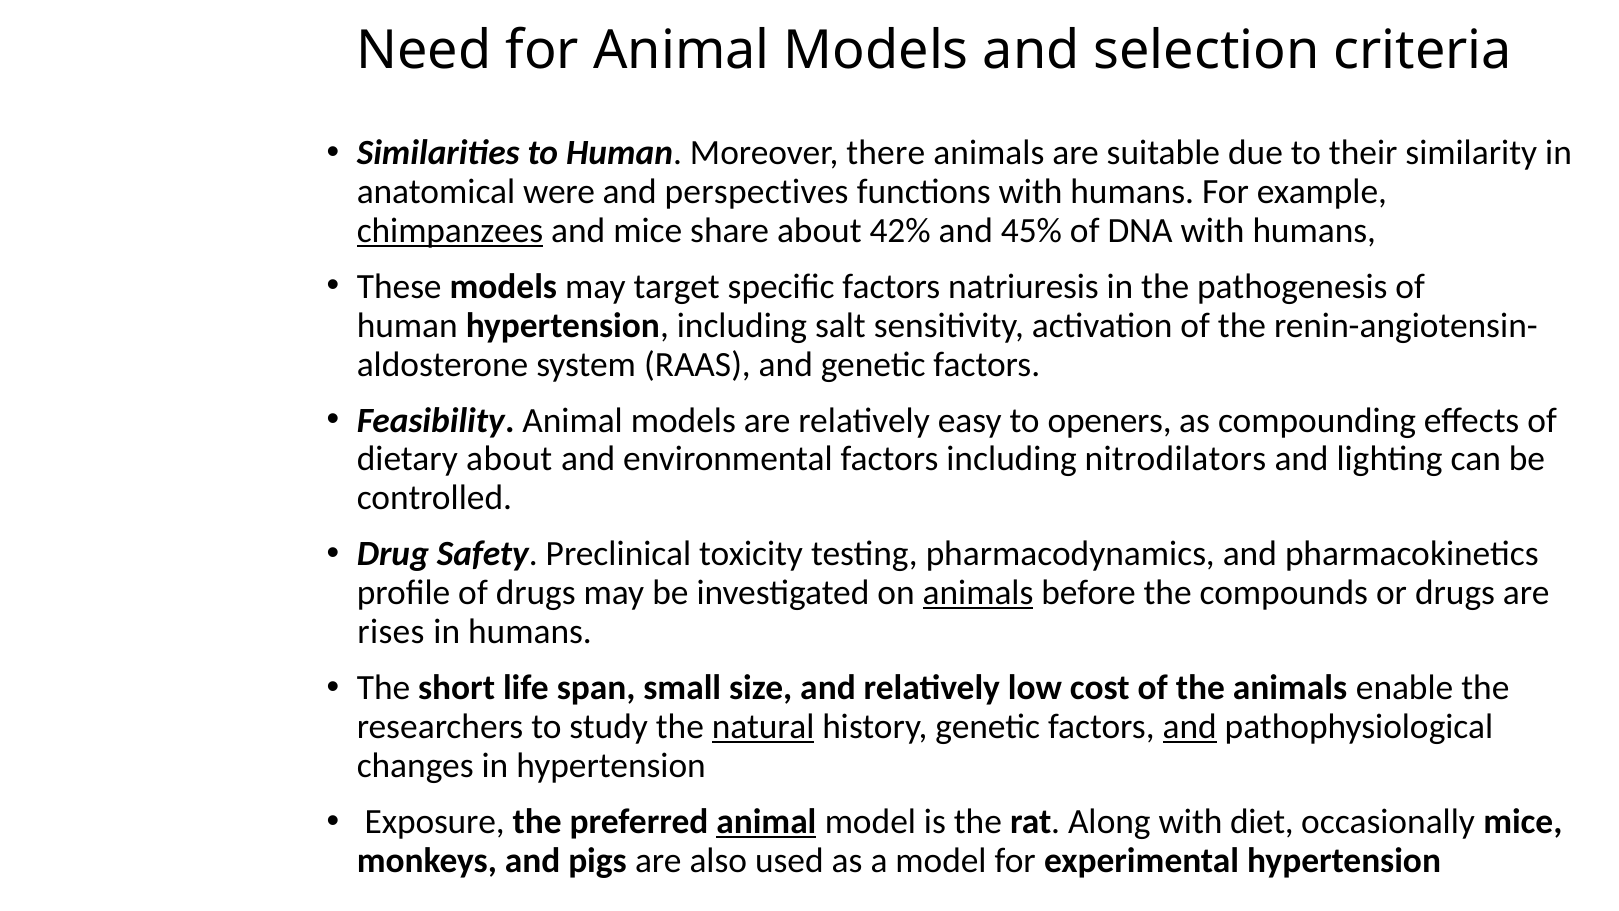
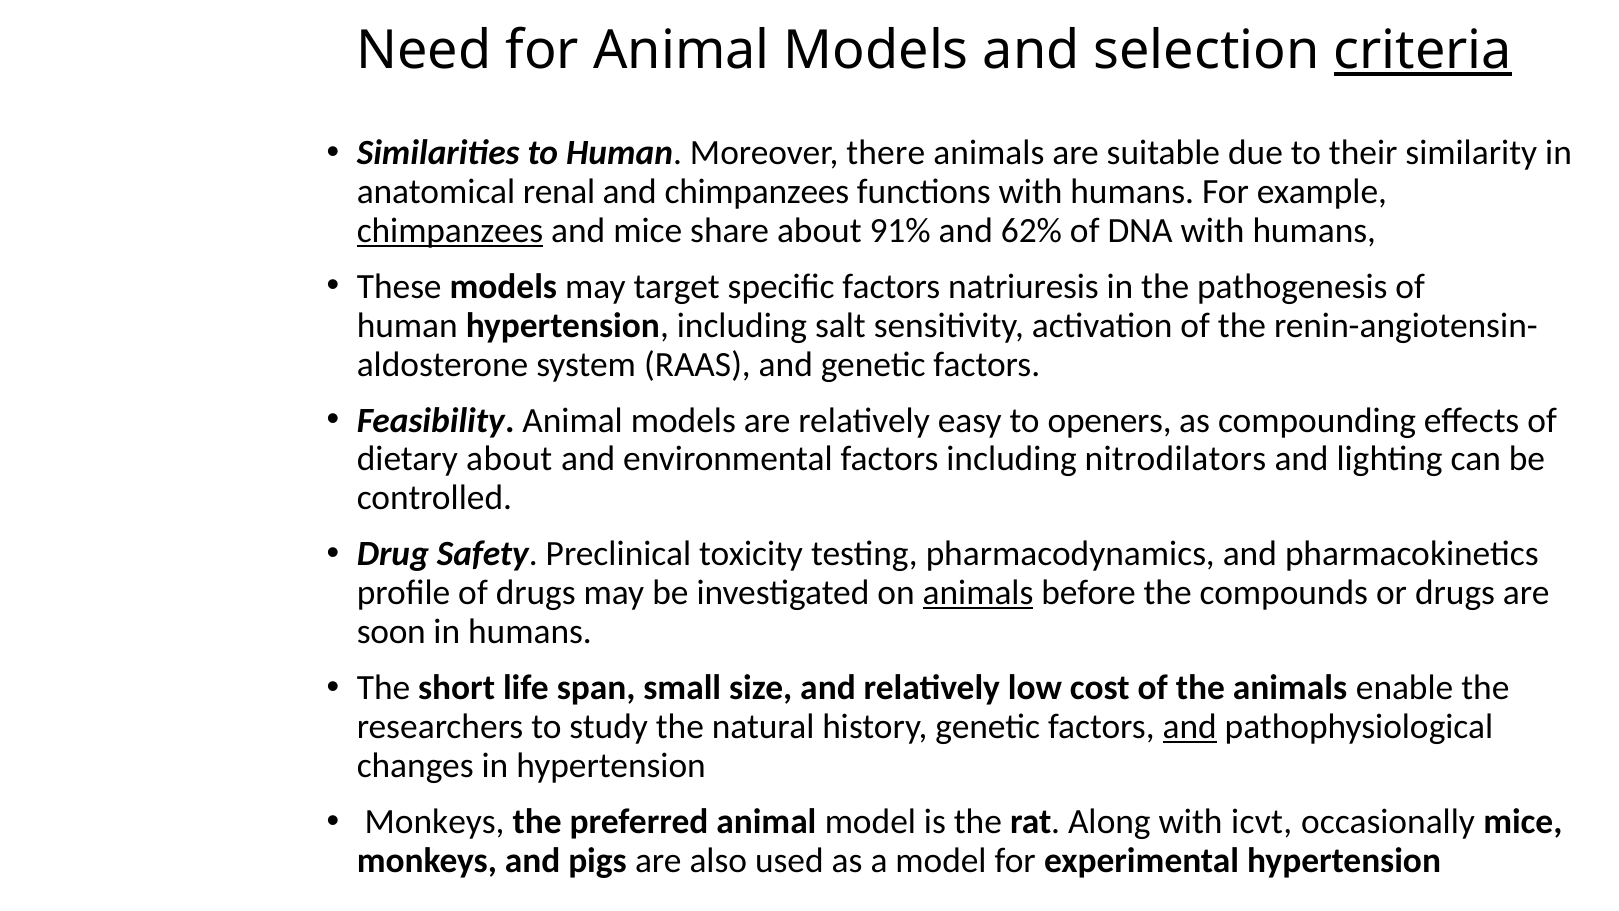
criteria underline: none -> present (1423, 51)
were: were -> renal (559, 192)
and perspectives: perspectives -> chimpanzees (757, 192)
42%: 42% -> 91% (900, 231)
45%: 45% -> 62% (1031, 231)
rises: rises -> soon (391, 632)
natural underline: present -> none (763, 727)
Exposure: Exposure -> Monkeys (435, 821)
animal underline: present -> none (766, 821)
diet: diet -> icvt (1262, 821)
